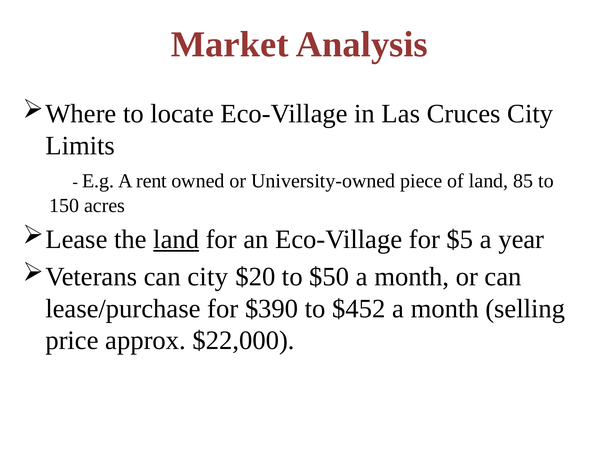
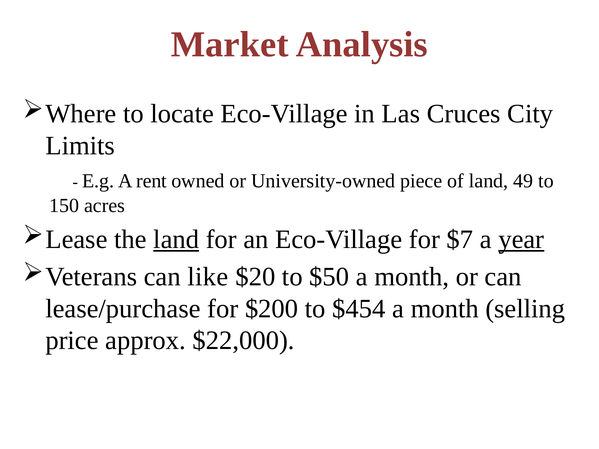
85: 85 -> 49 (523, 181)
$5: $5 -> $7 (460, 240)
year underline: none -> present (521, 240)
can city: city -> like (208, 277)
$390: $390 -> $200 (272, 309)
$452: $452 -> $454 (359, 309)
